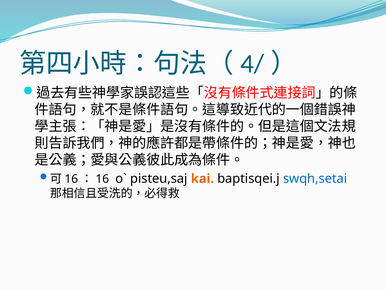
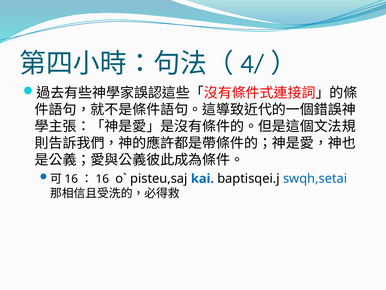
kai colour: orange -> blue (202, 178)
